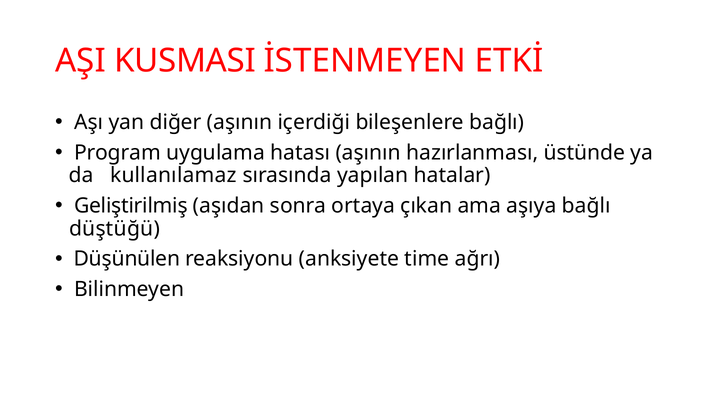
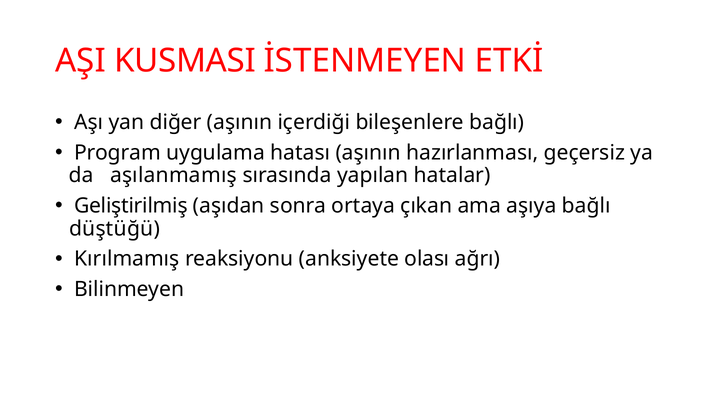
üstünde: üstünde -> geçersiz (584, 153)
kullanılamaz: kullanılamaz -> aşılanmamış (173, 176)
Düşünülen: Düşünülen -> Kırılmamış (127, 259)
time: time -> olası (427, 259)
